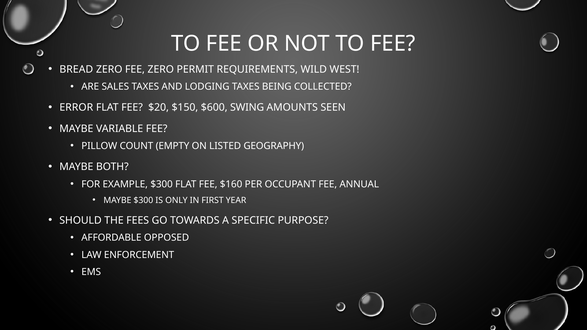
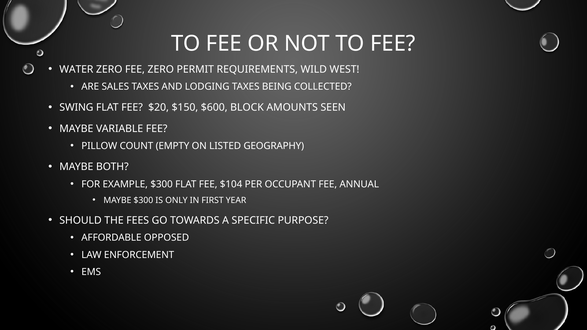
BREAD: BREAD -> WATER (76, 69)
ERROR: ERROR -> SWING (76, 108)
SWING: SWING -> BLOCK (247, 108)
$160: $160 -> $104 (231, 184)
